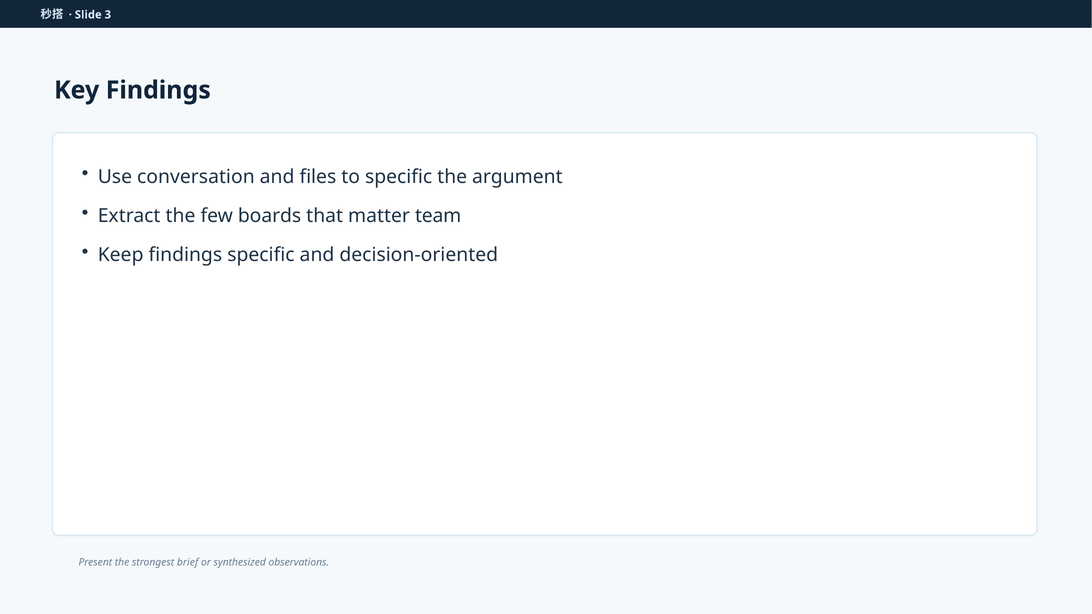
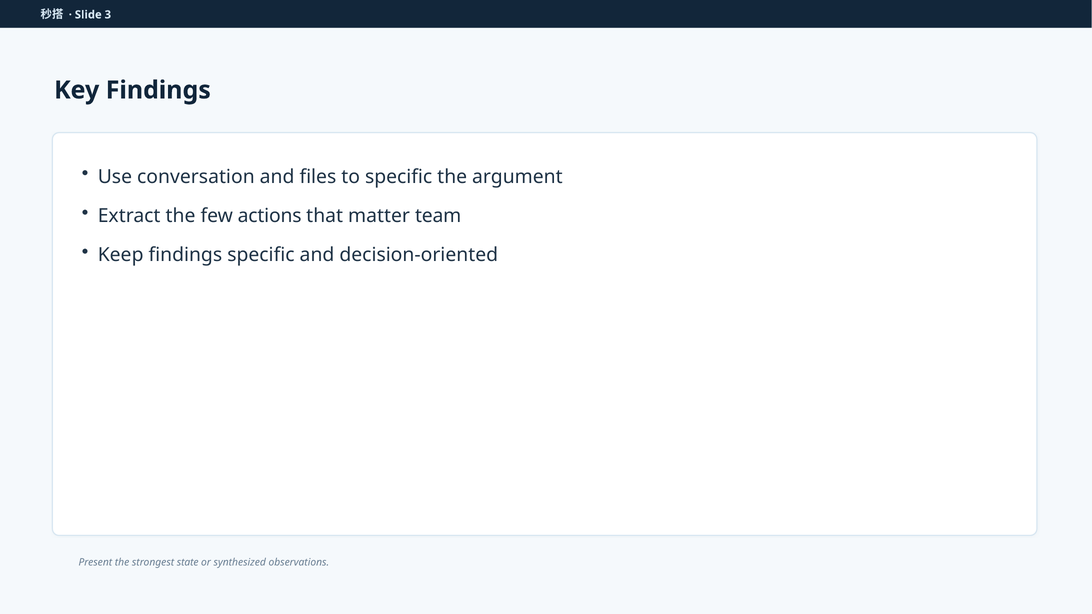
boards: boards -> actions (270, 216)
brief: brief -> state (188, 563)
